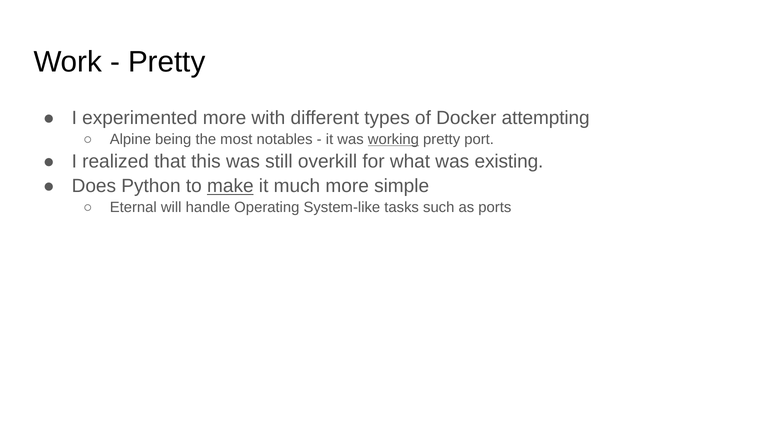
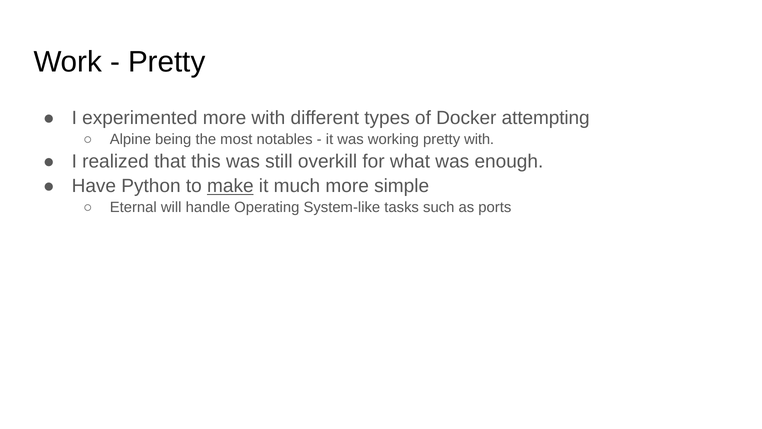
working underline: present -> none (393, 139)
pretty port: port -> with (479, 139)
existing: existing -> enough (509, 161)
Does: Does -> Have (94, 186)
